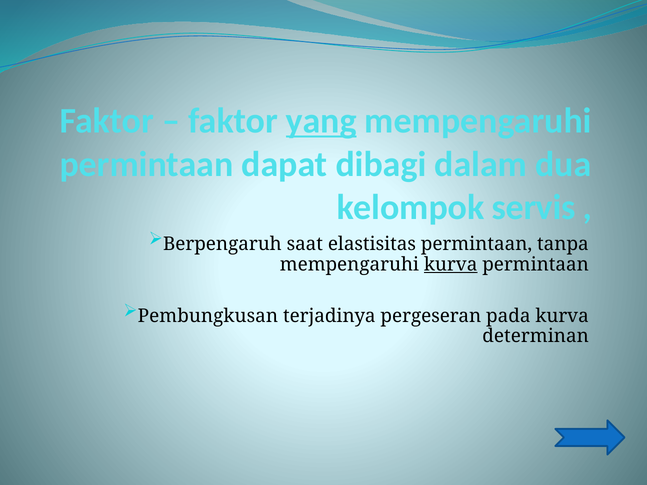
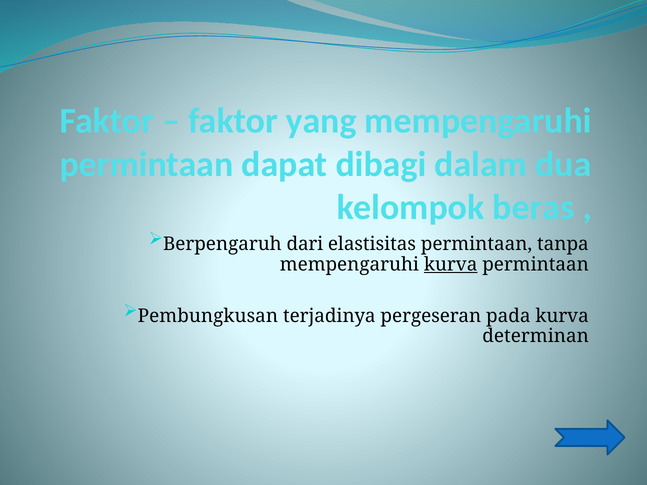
yang underline: present -> none (321, 121)
servis: servis -> beras (533, 207)
saat: saat -> dari (305, 244)
